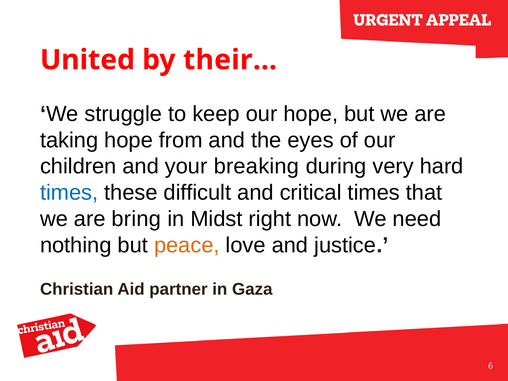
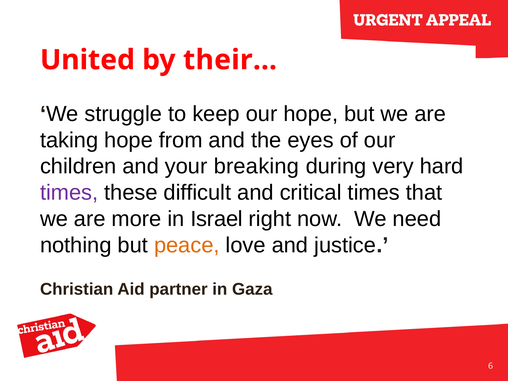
times colour: blue -> purple (69, 193)
bring: bring -> more (136, 219)
Midst: Midst -> Israel (217, 219)
